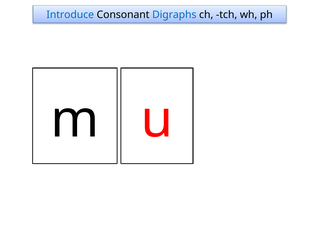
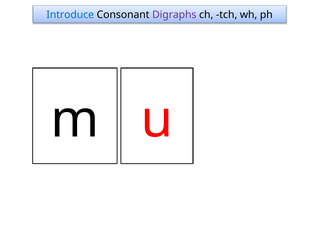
Digraphs colour: blue -> purple (174, 15)
